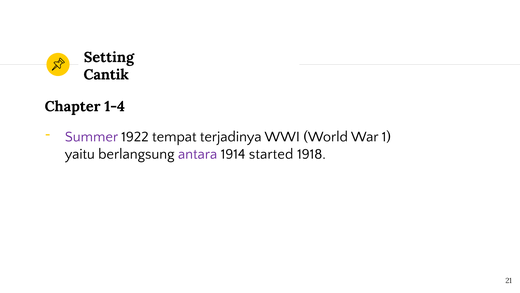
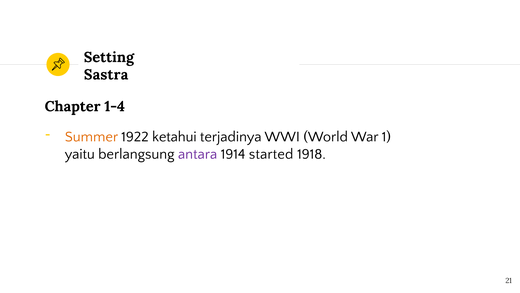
Cantik: Cantik -> Sastra (106, 75)
Summer colour: purple -> orange (91, 137)
tempat: tempat -> ketahui (174, 137)
